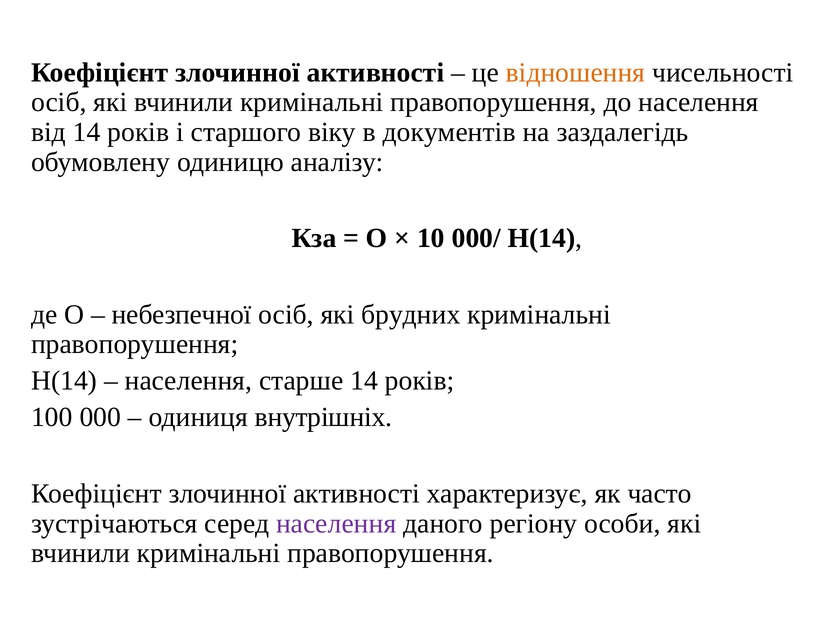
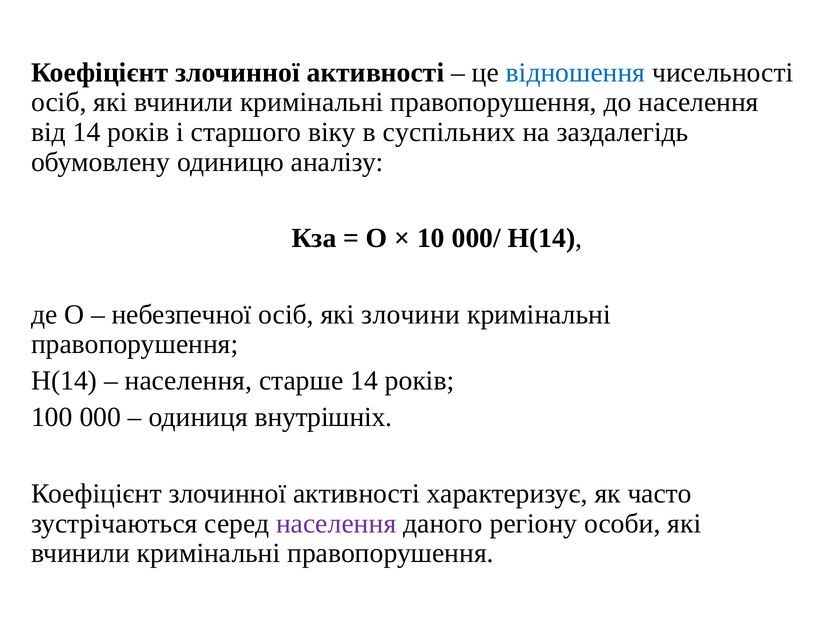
відношення colour: orange -> blue (575, 72)
документів: документів -> суспільних (449, 132)
брудних: брудних -> злочини (411, 315)
